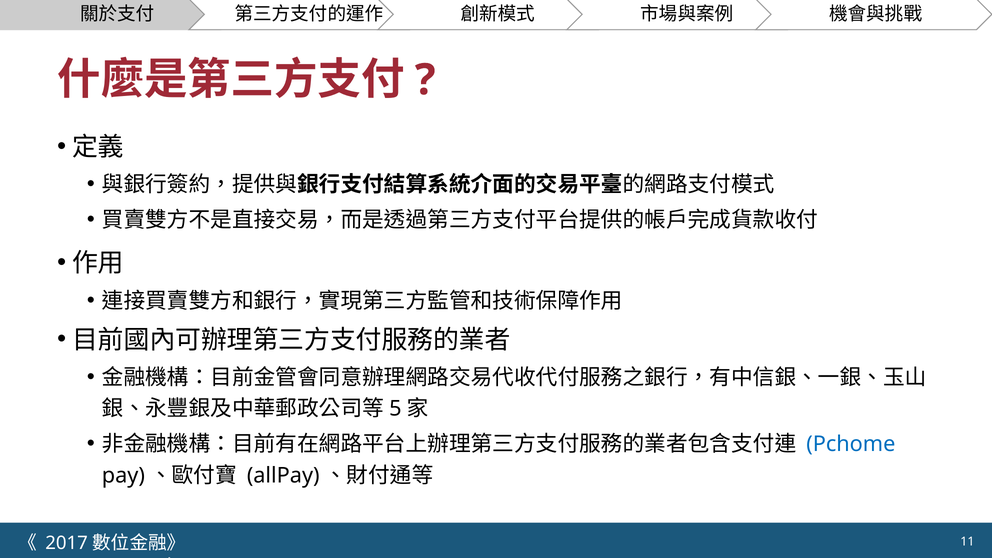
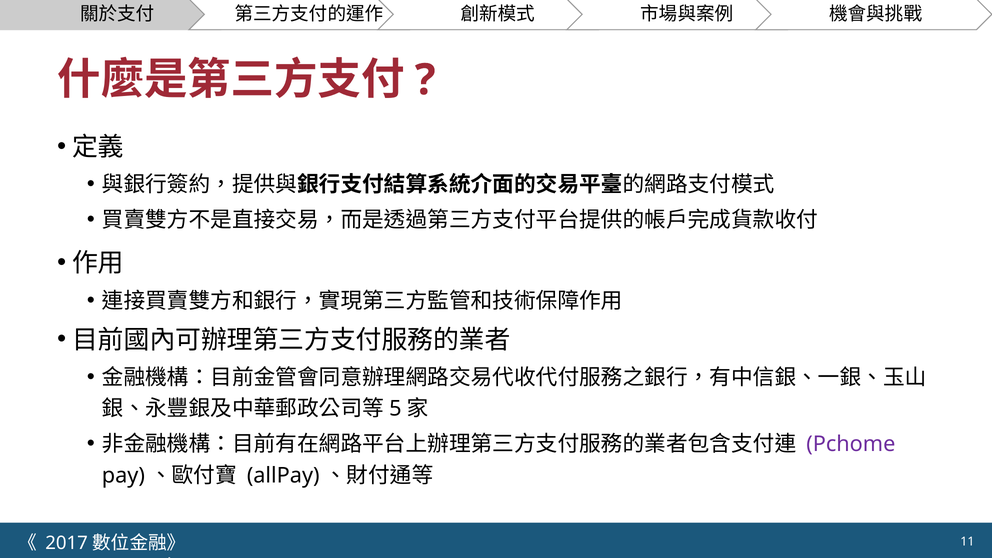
Pchome colour: blue -> purple (851, 444)
